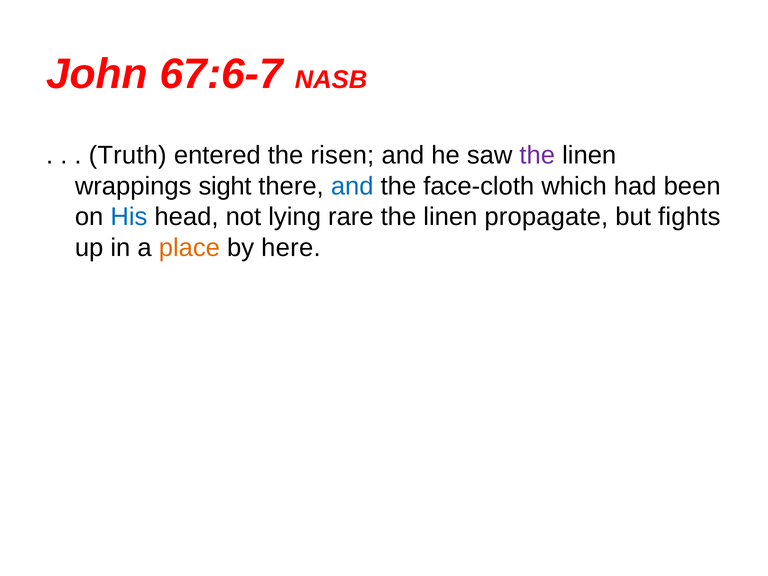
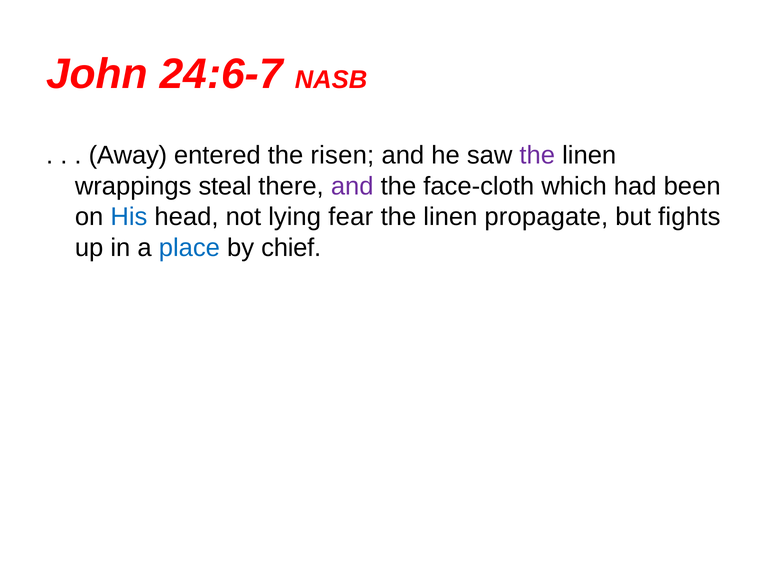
67:6-7: 67:6-7 -> 24:6-7 (221, 74)
Truth: Truth -> Away (128, 155)
sight: sight -> steal (225, 186)
and colour: blue -> purple (352, 186)
rare: rare -> fear (351, 217)
place colour: orange -> blue (189, 248)
here: here -> chief (291, 248)
